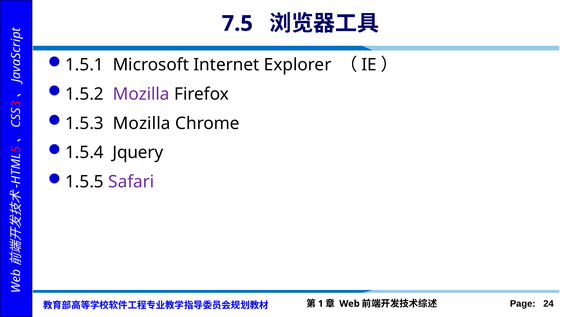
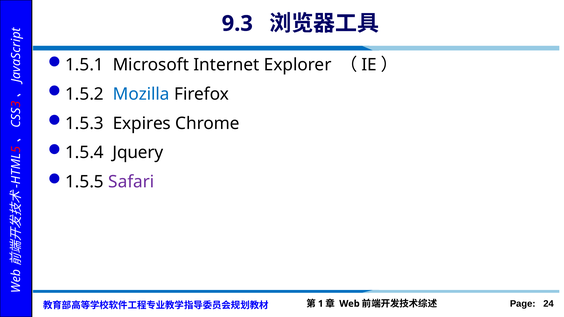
7.5: 7.5 -> 9.3 (237, 24)
Mozilla colour: purple -> blue (141, 94)
1.5.3 Mozilla: Mozilla -> Expires (142, 123)
